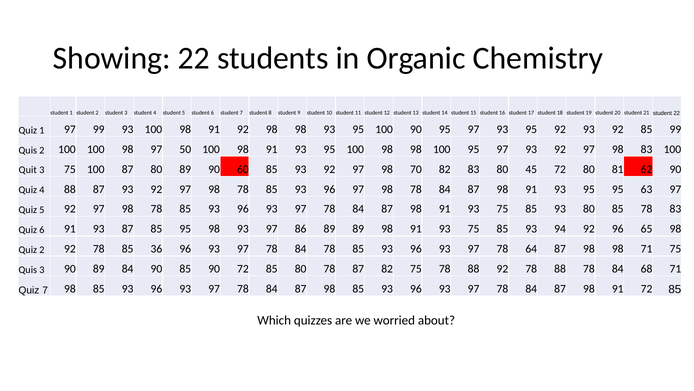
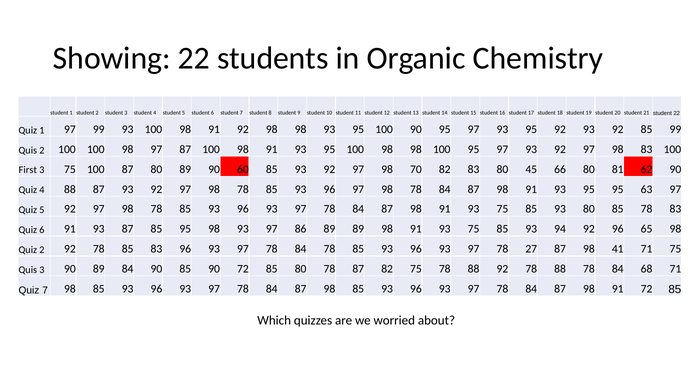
97 50: 50 -> 87 (185, 149)
Quit: Quit -> First (28, 170)
45 72: 72 -> 66 (560, 169)
85 36: 36 -> 83 (156, 249)
64: 64 -> 27 (531, 249)
87 98 98: 98 -> 41 (618, 249)
